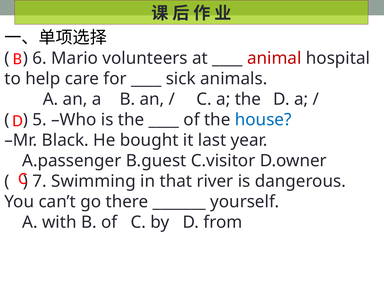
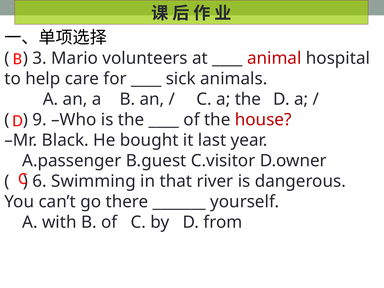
6: 6 -> 3 (40, 58)
5: 5 -> 9 (40, 120)
house colour: blue -> red (263, 120)
7: 7 -> 6 (40, 181)
